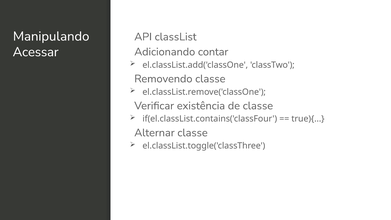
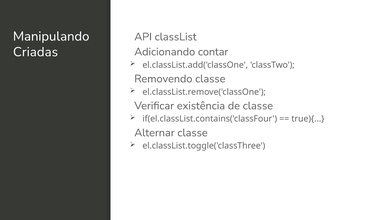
Acessar: Acessar -> Criadas (36, 52)
